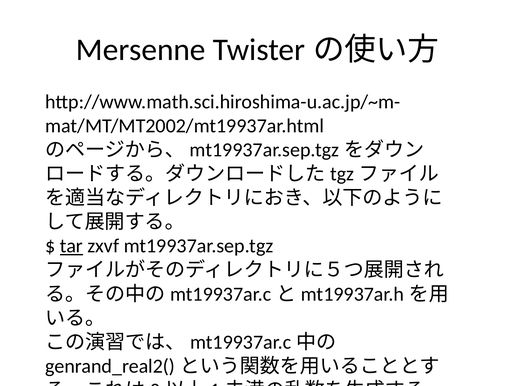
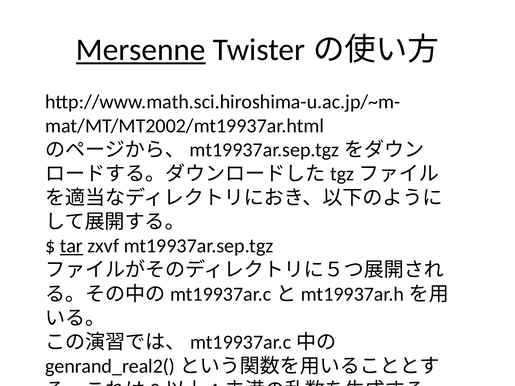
Mersenne underline: none -> present (141, 50)
